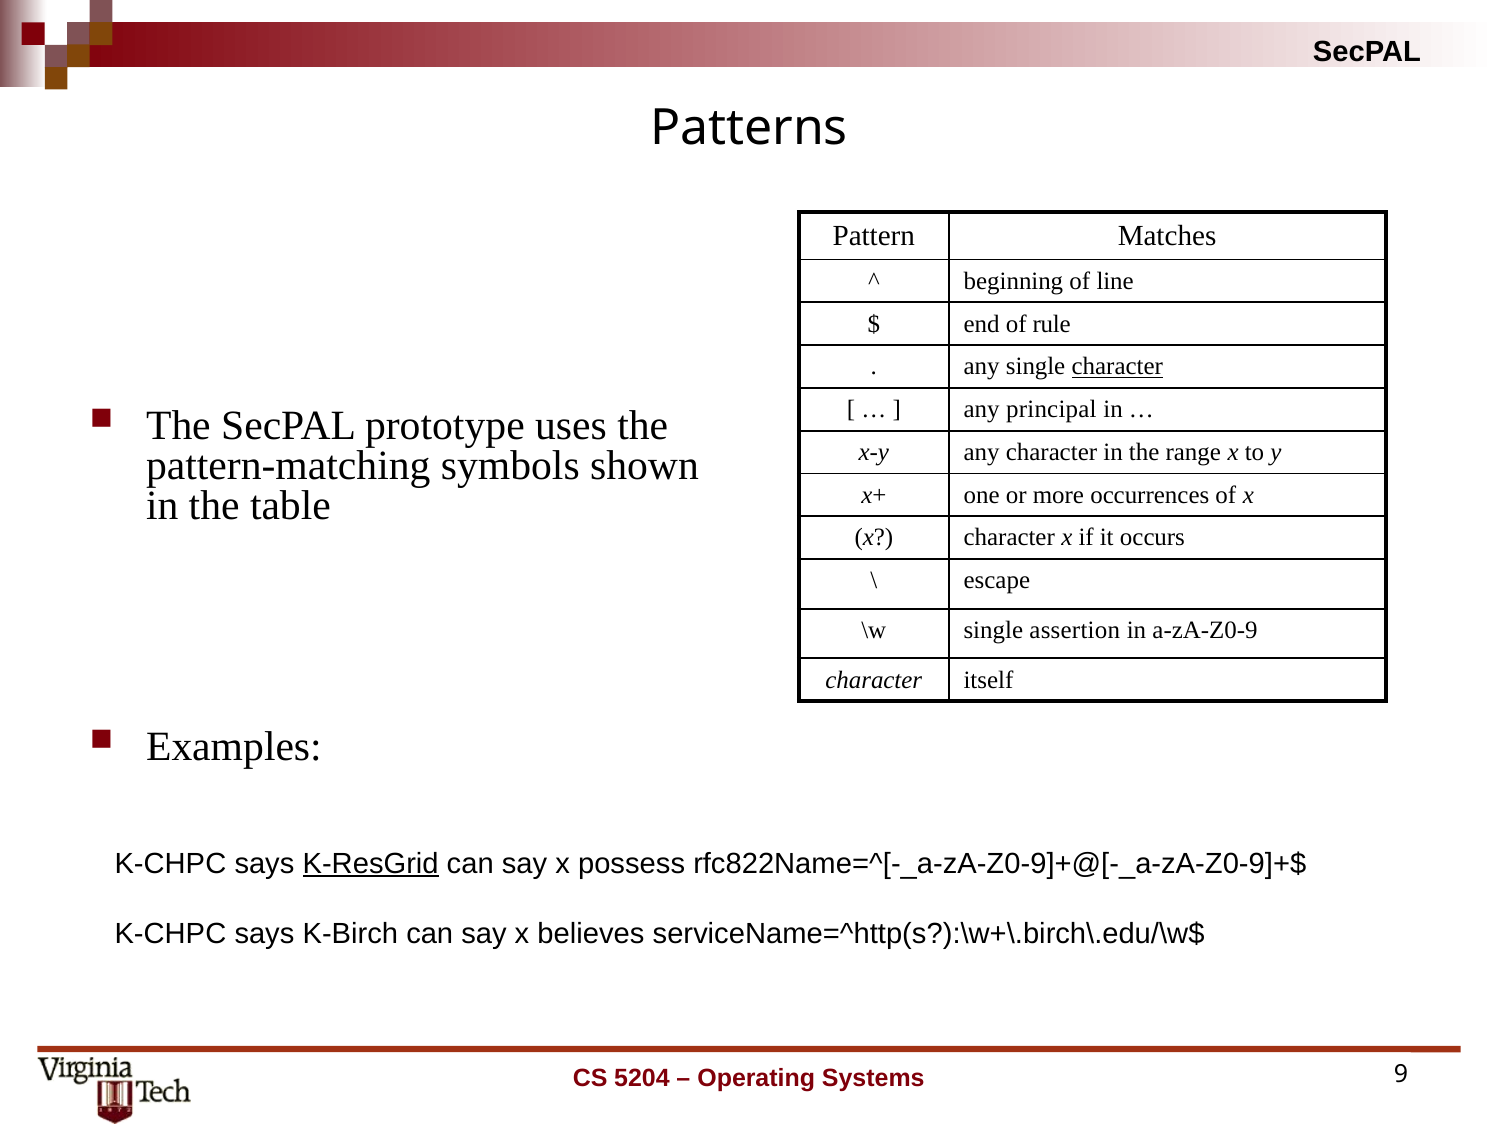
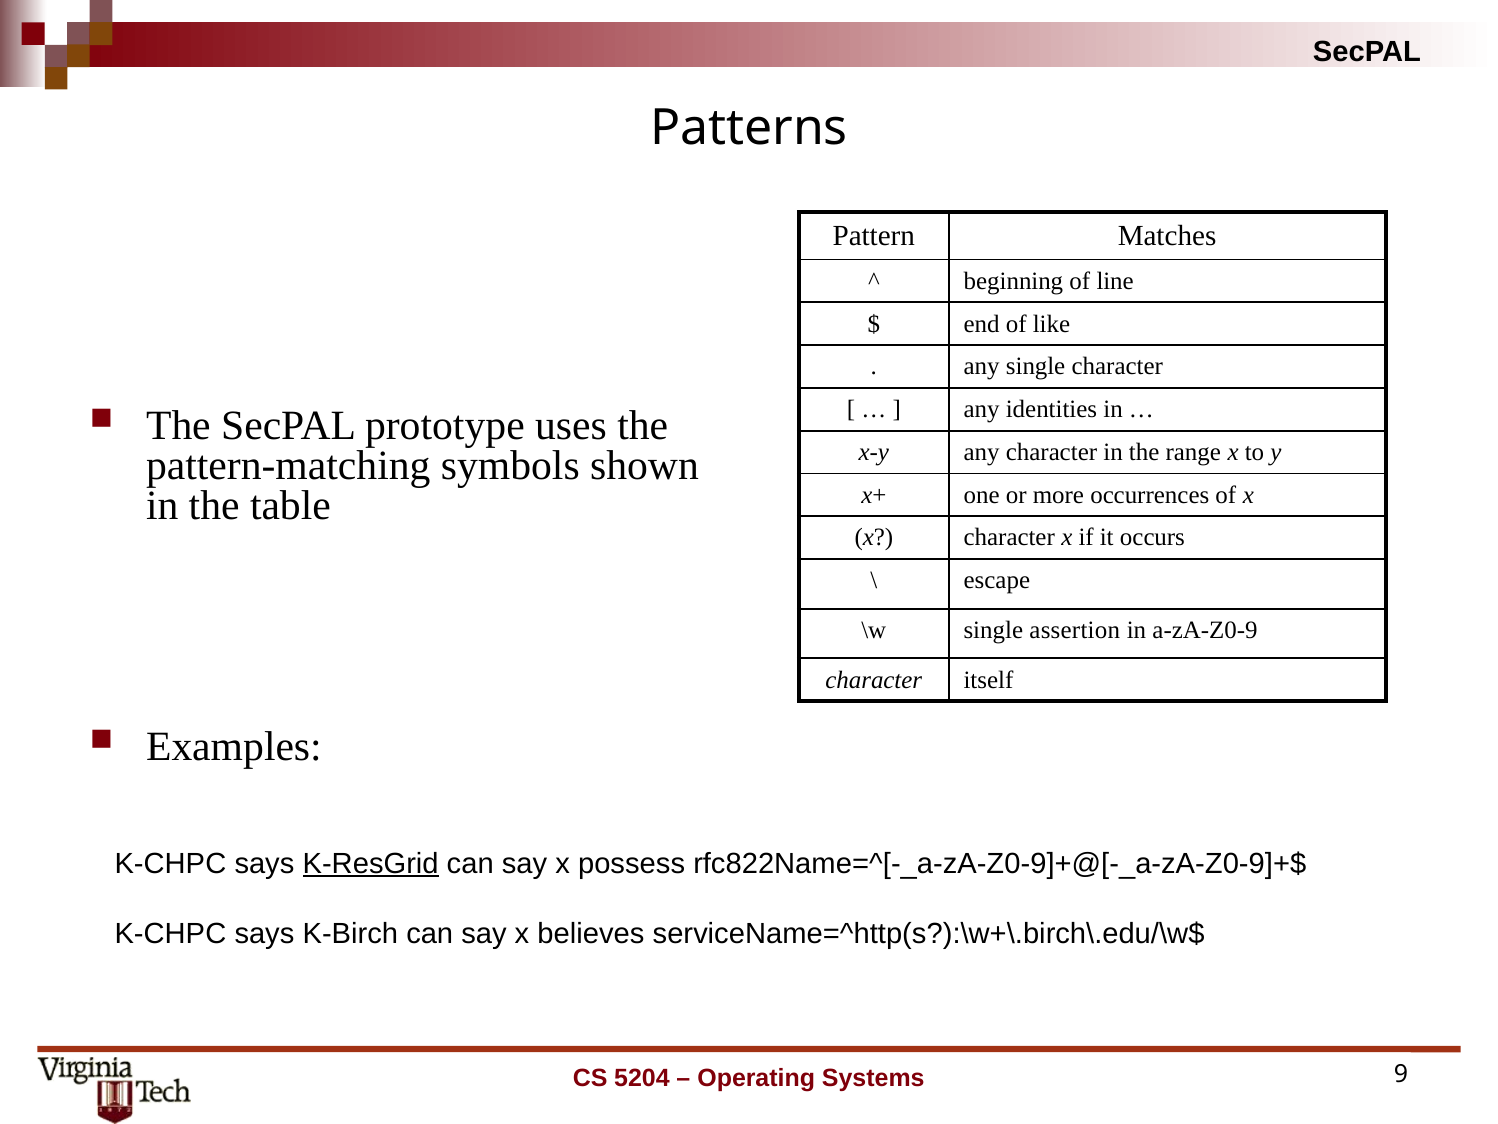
rule: rule -> like (1051, 324)
character underline: present -> none (1117, 366)
principal: principal -> identities (1051, 409)
